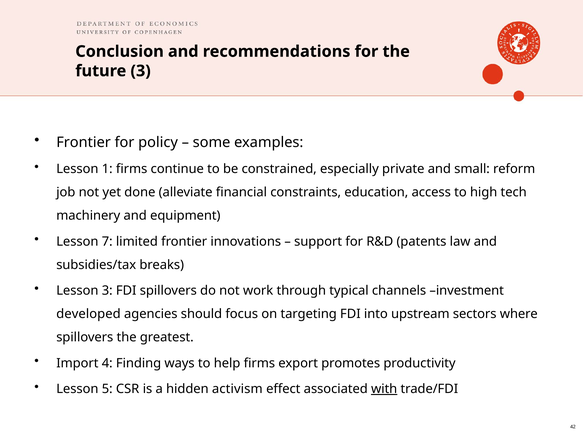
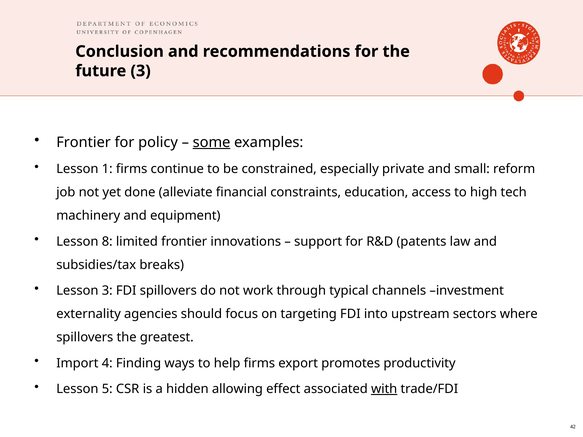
some underline: none -> present (212, 142)
7: 7 -> 8 (107, 242)
developed: developed -> externality (89, 314)
activism: activism -> allowing (237, 389)
